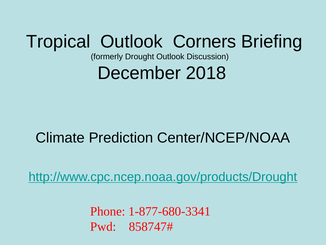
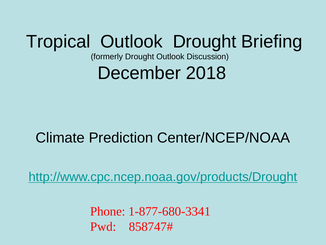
Outlook Corners: Corners -> Drought (205, 42)
